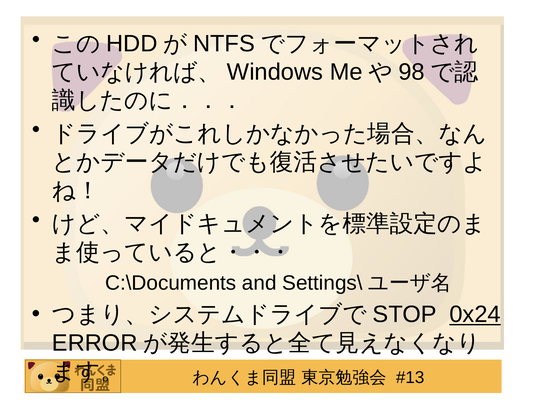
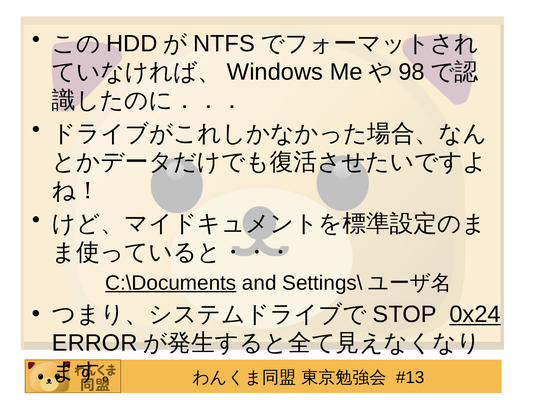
C:\Documents underline: none -> present (171, 283)
